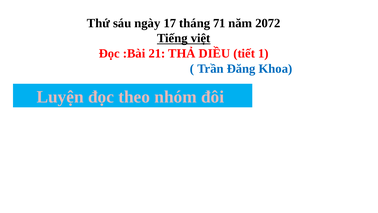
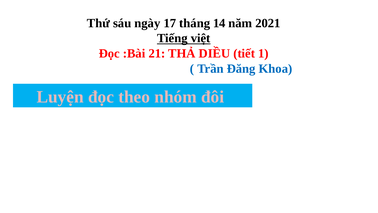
71: 71 -> 14 (219, 23)
2072: 2072 -> 2021 (268, 23)
